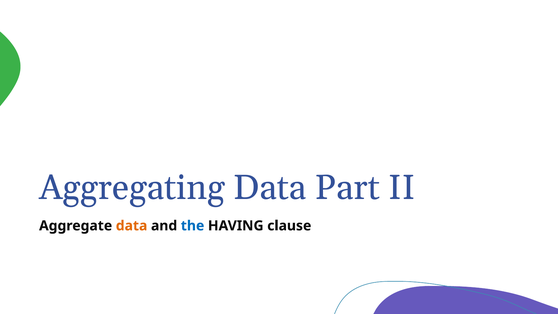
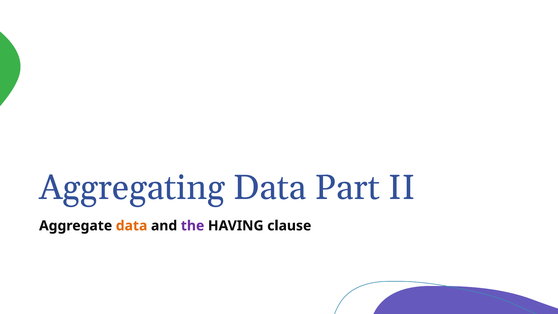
the colour: blue -> purple (193, 226)
